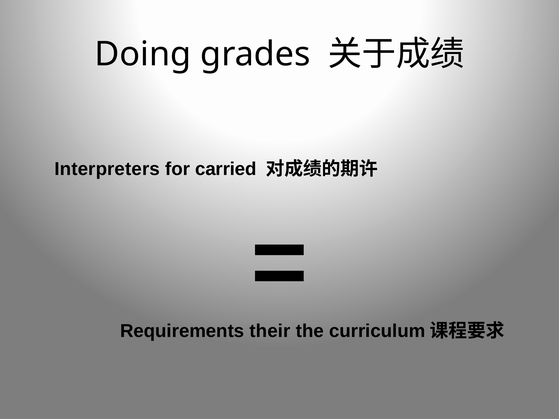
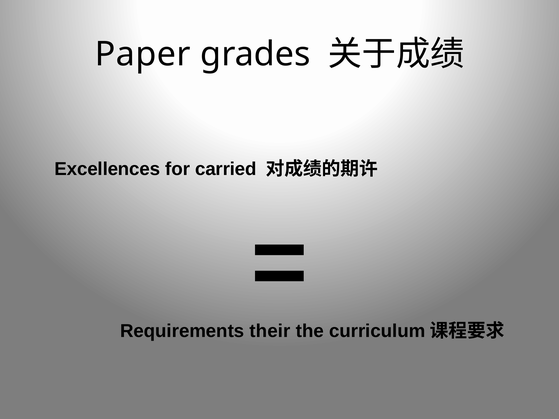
Doing: Doing -> Paper (143, 54)
Interpreters: Interpreters -> Excellences (107, 169)
